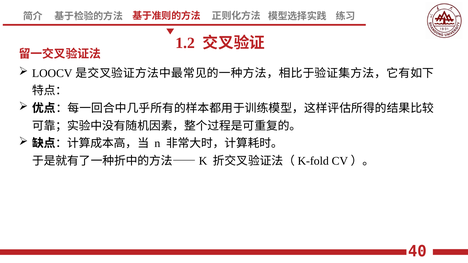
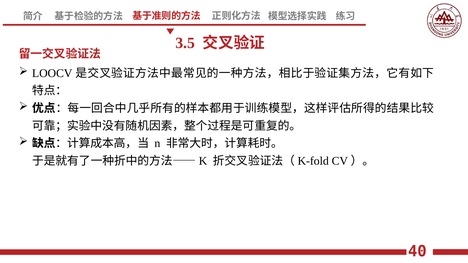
1.2: 1.2 -> 3.5 (185, 43)
